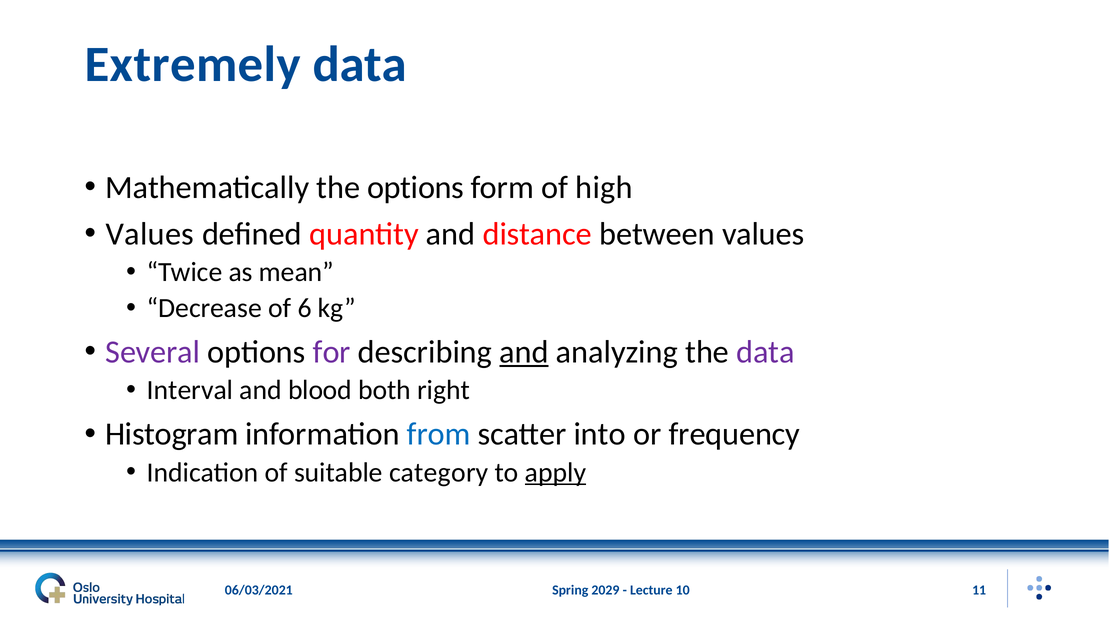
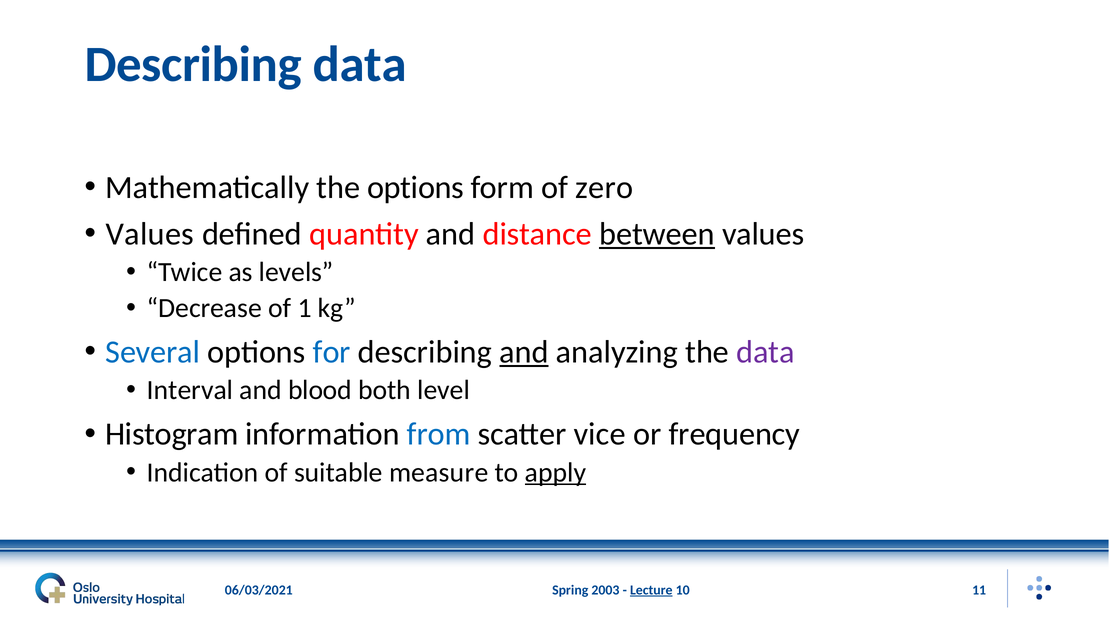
Extremely: Extremely -> Describing (193, 65)
high: high -> zero (604, 188)
between underline: none -> present (657, 234)
mean: mean -> levels (296, 272)
6: 6 -> 1 (305, 308)
Several colour: purple -> blue (153, 352)
for colour: purple -> blue (332, 352)
right: right -> level (444, 390)
into: into -> vice (600, 434)
category: category -> measure (439, 472)
2029: 2029 -> 2003 (605, 590)
Lecture underline: none -> present (651, 590)
